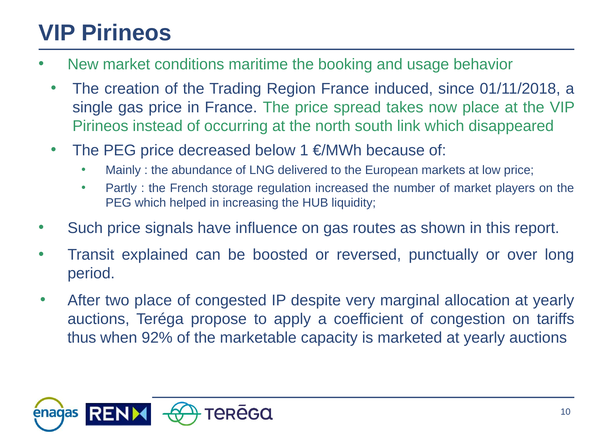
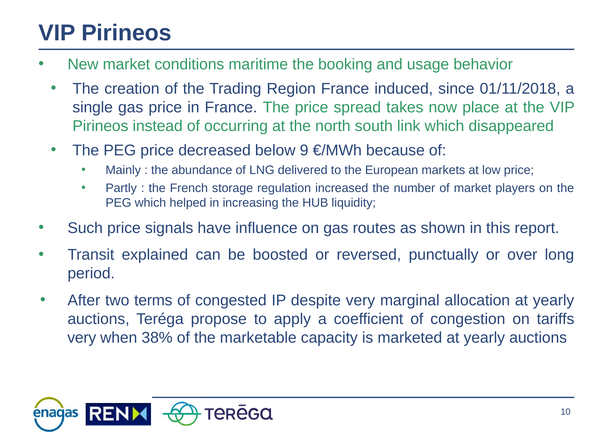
1: 1 -> 9 (304, 150)
two place: place -> terms (153, 300)
thus: thus -> very (82, 337)
92%: 92% -> 38% (157, 337)
